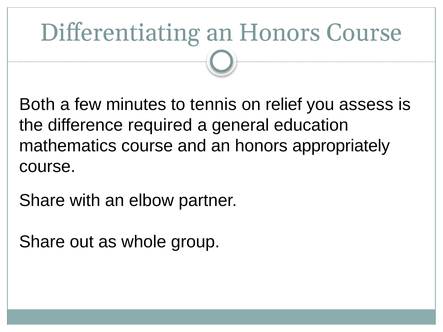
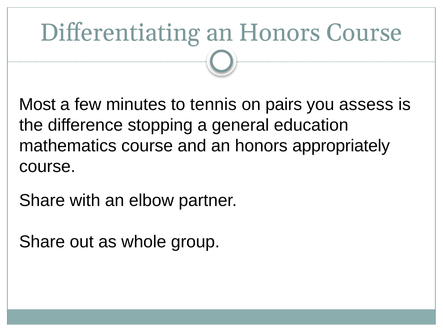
Both: Both -> Most (37, 105)
relief: relief -> pairs (284, 105)
required: required -> stopping (160, 125)
